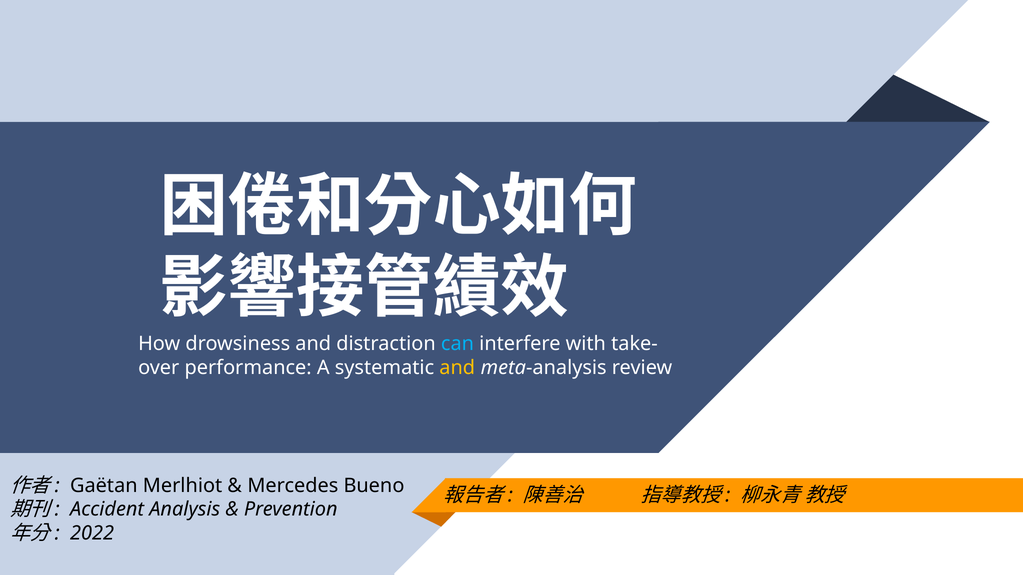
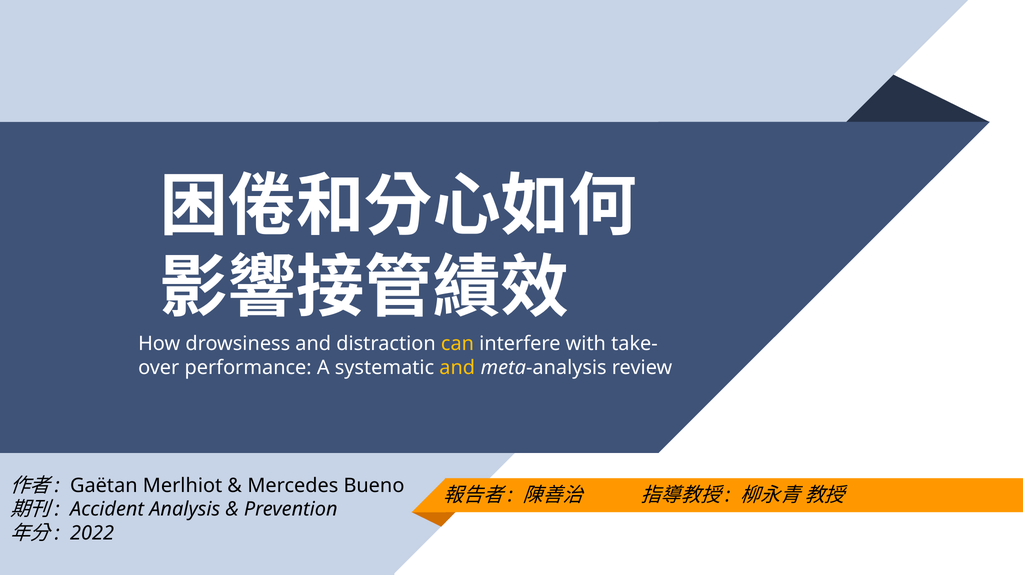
can colour: light blue -> yellow (457, 344)
